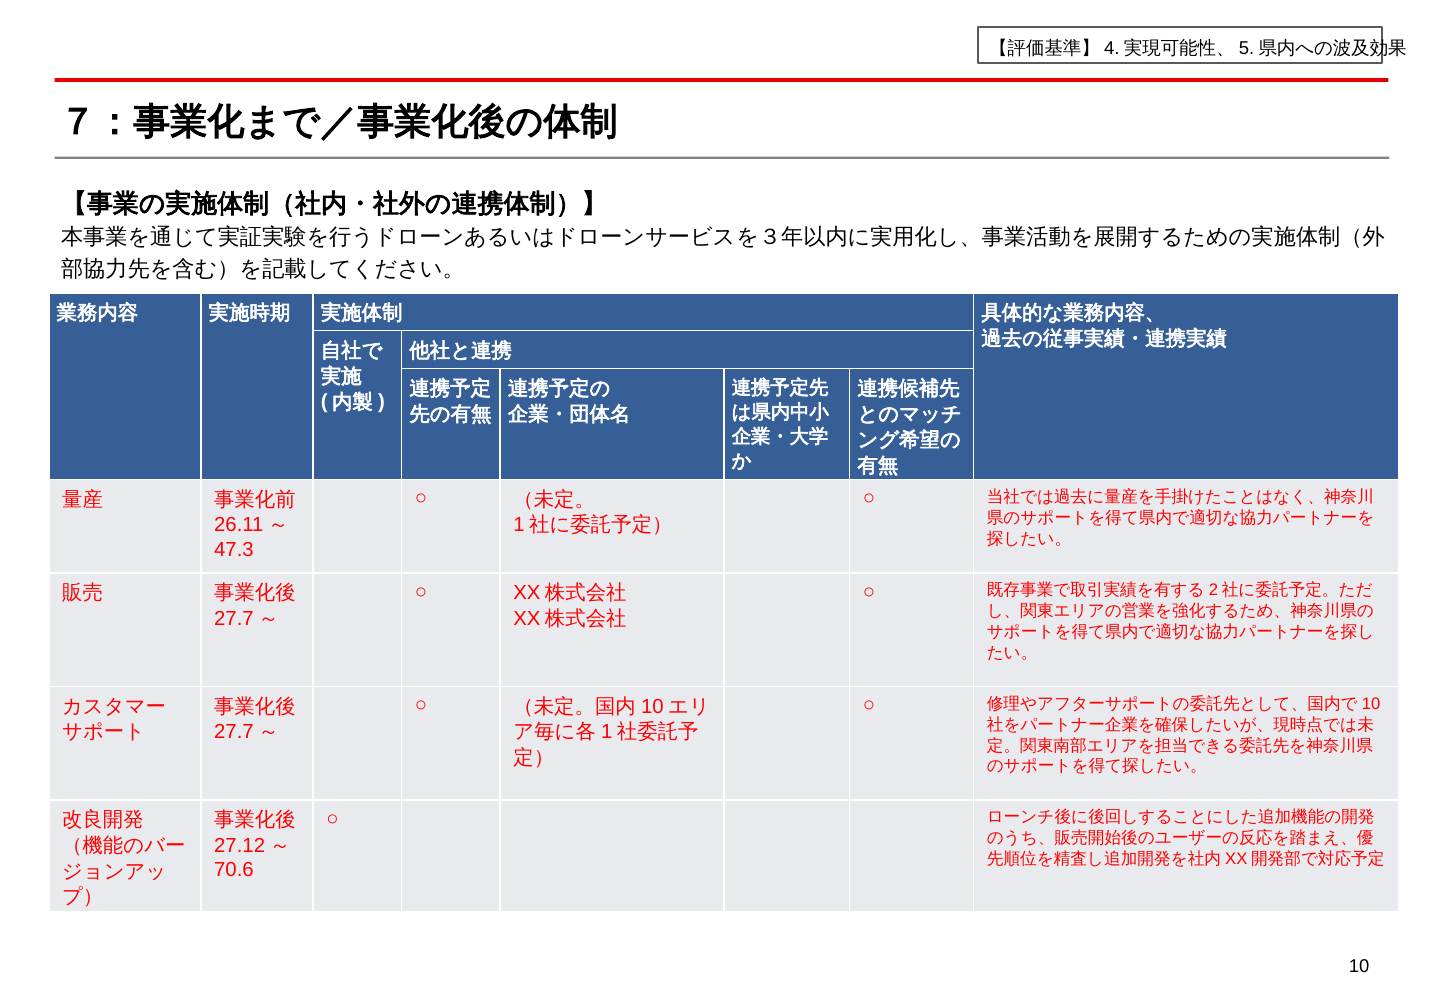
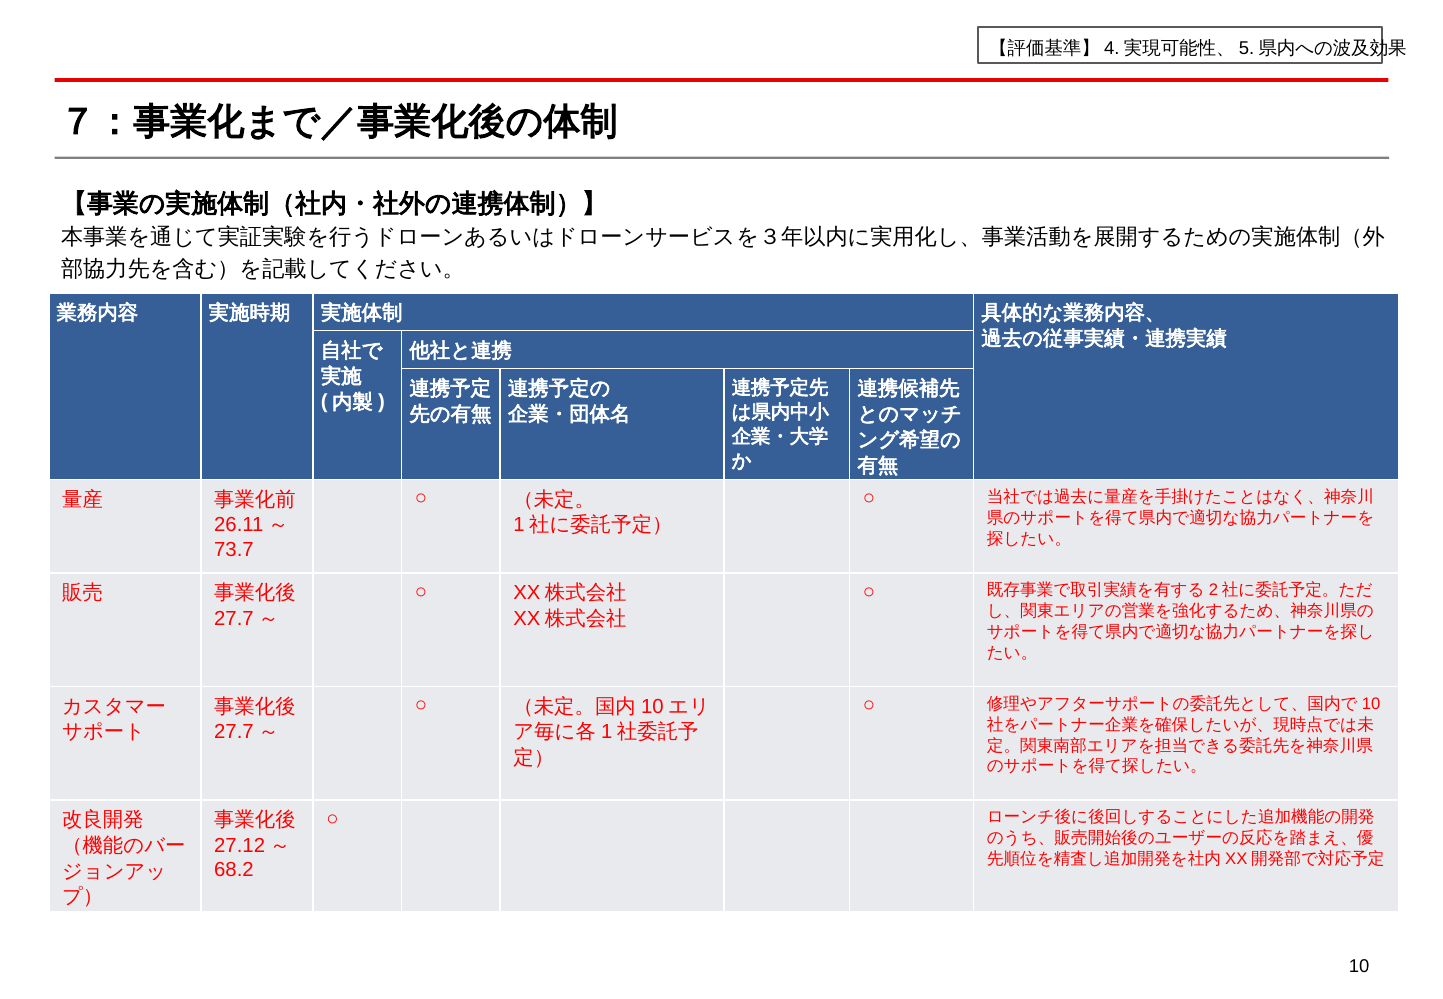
47.3: 47.3 -> 73.7 (234, 549)
70.6: 70.6 -> 68.2 (234, 870)
